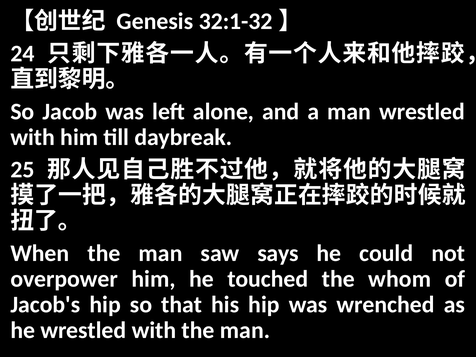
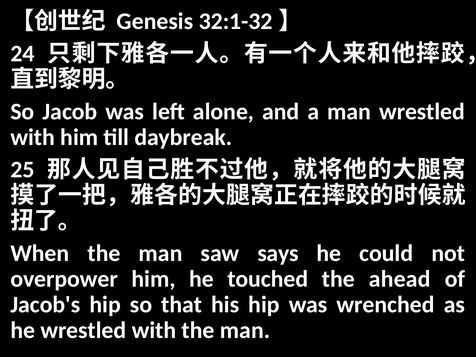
whom: whom -> ahead (400, 279)
